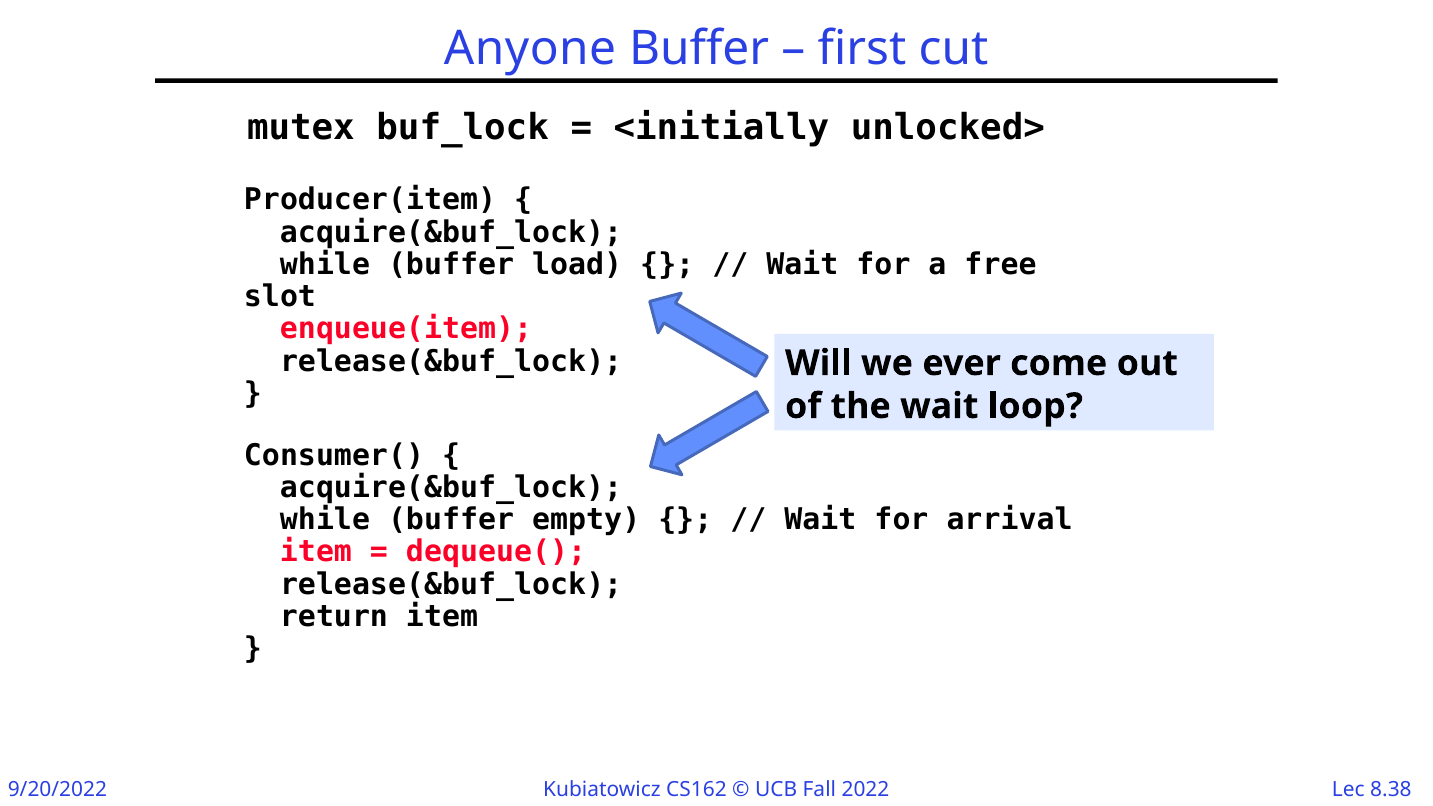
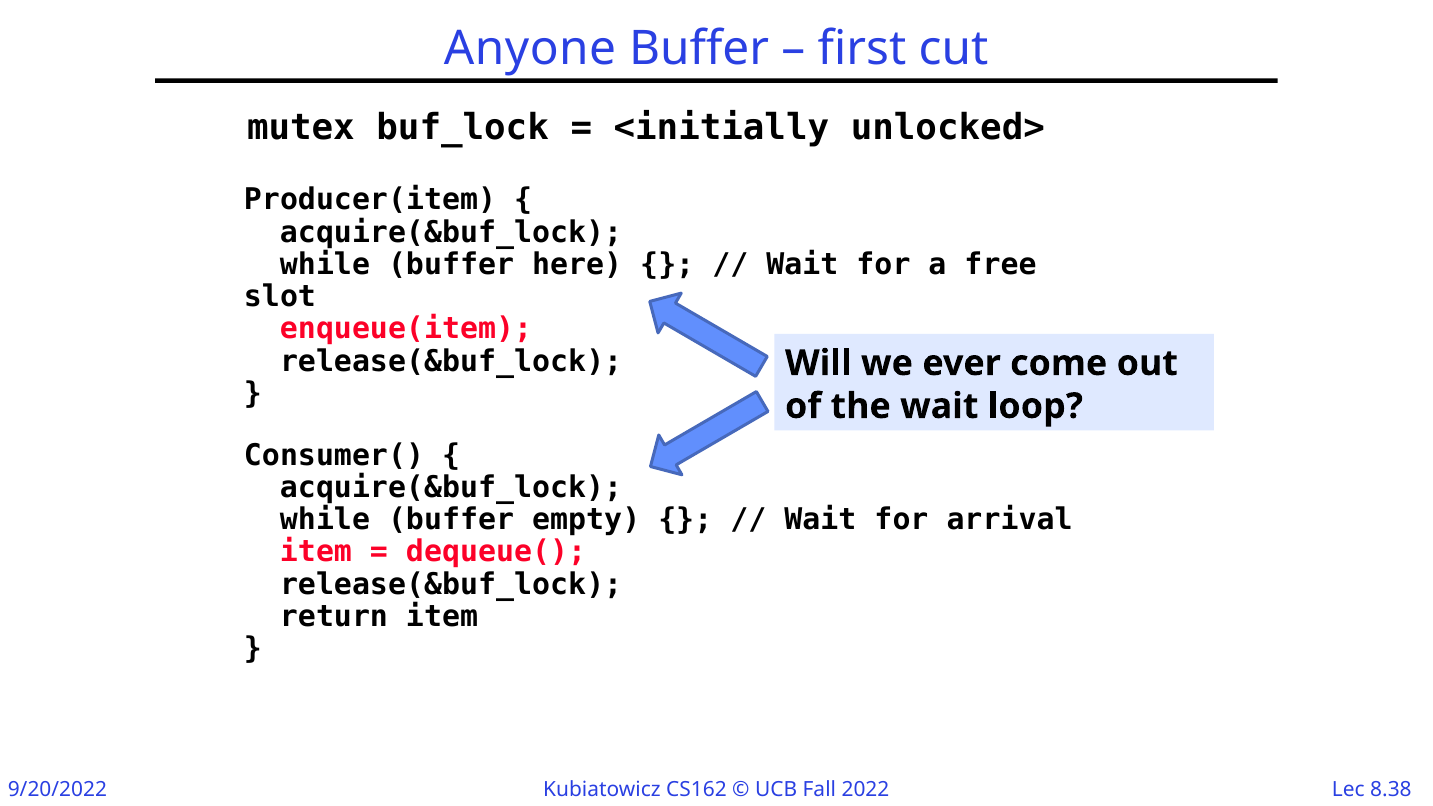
load: load -> here (577, 265)
